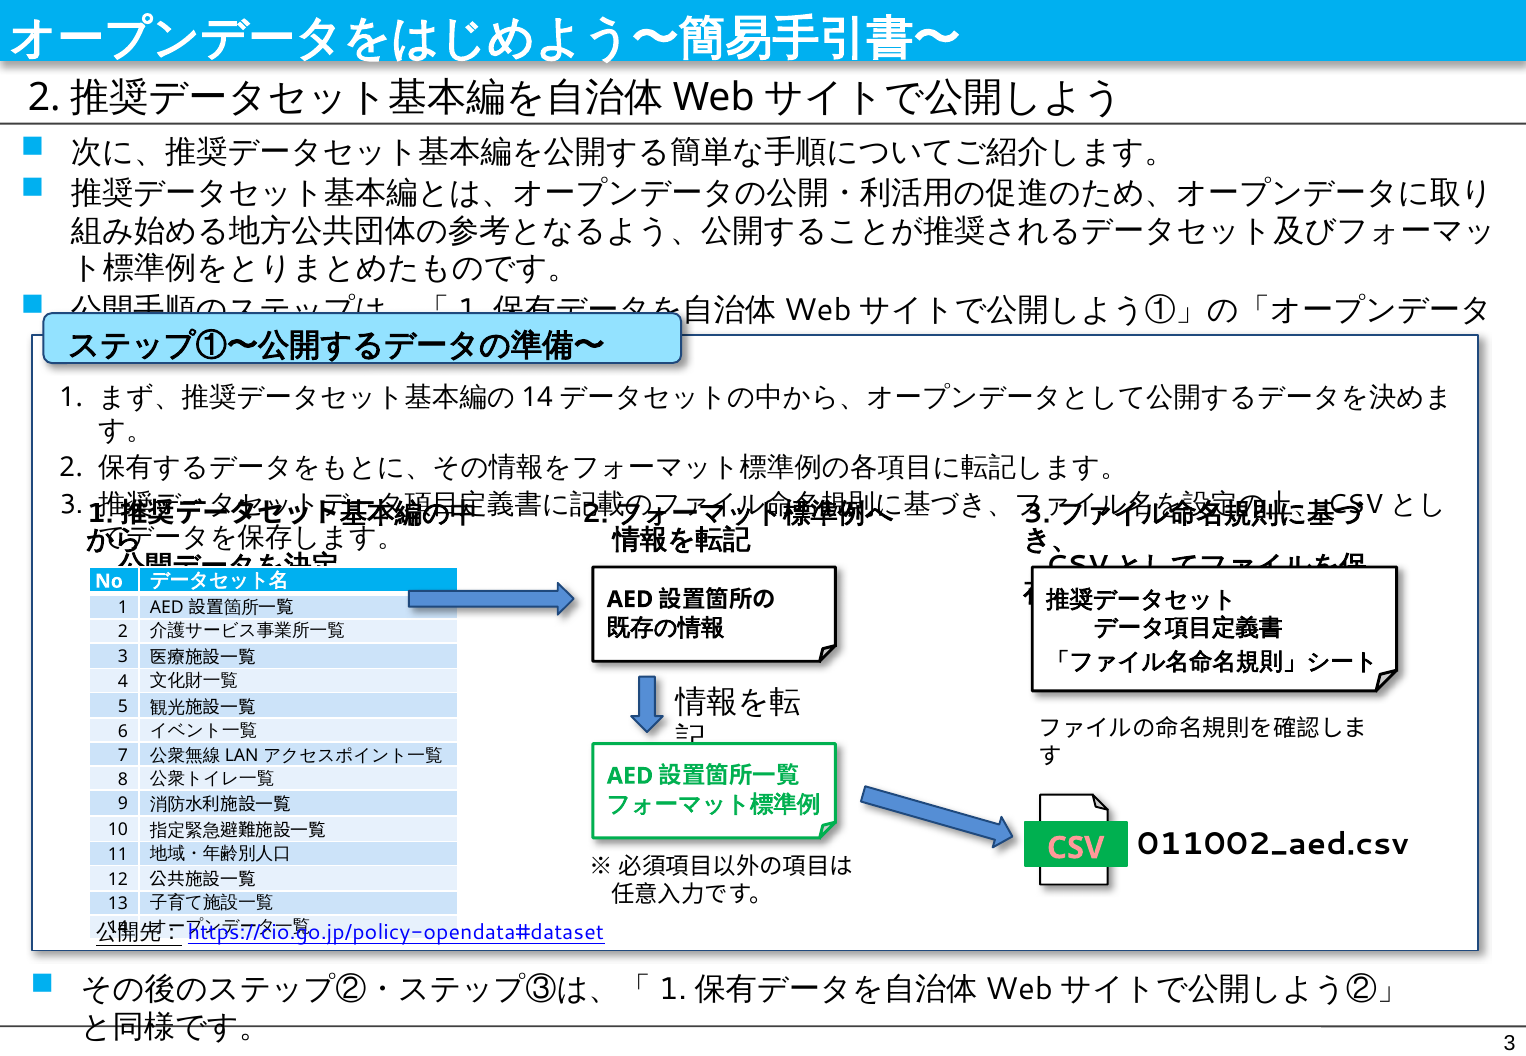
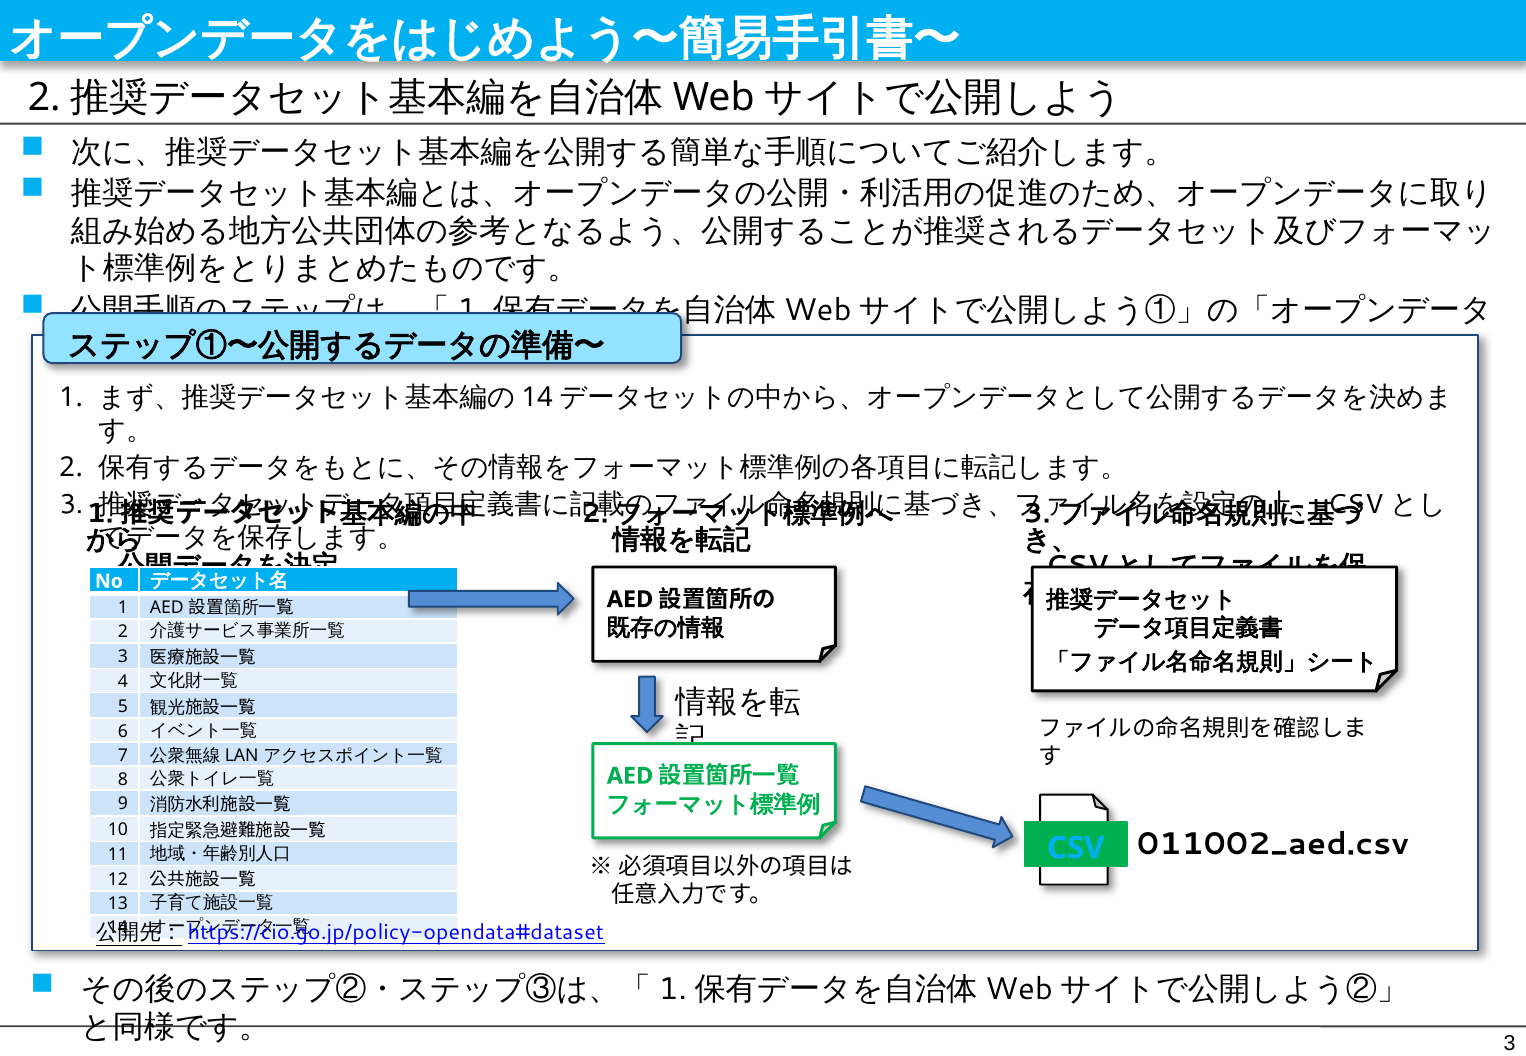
CSV colour: pink -> light blue (1076, 848)
